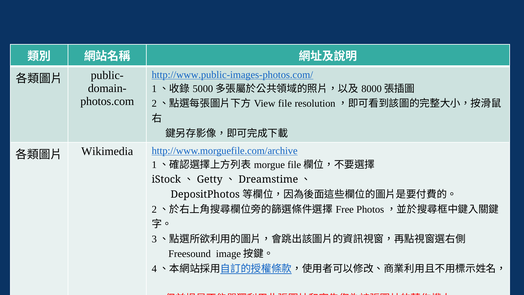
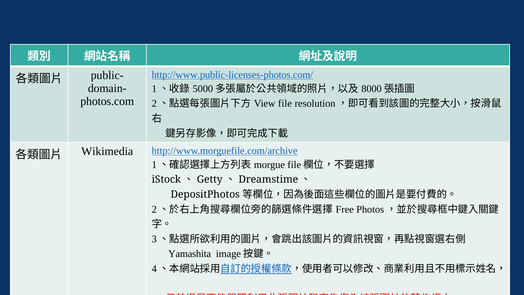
http://www.public-images-photos.com/: http://www.public-images-photos.com/ -> http://www.public-licenses-photos.com/ (232, 75)
Freesound: Freesound -> Yamashita (190, 254)
